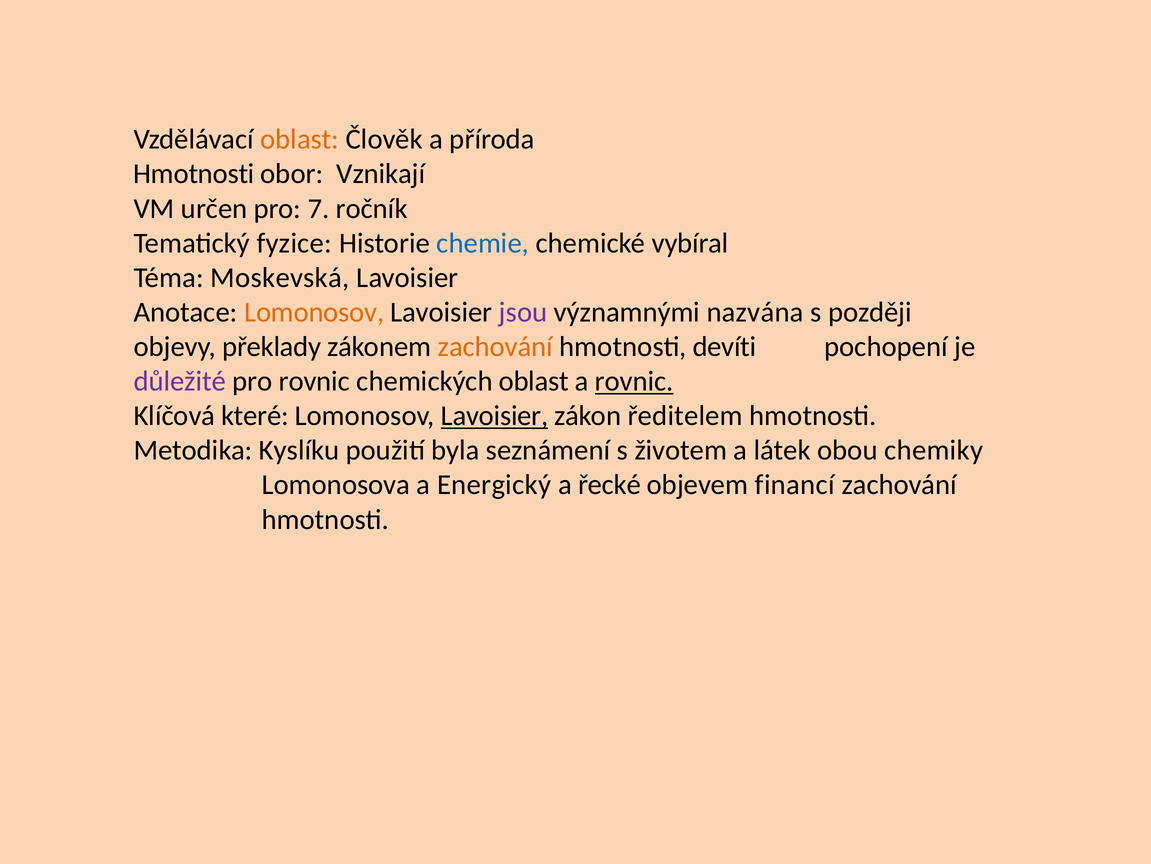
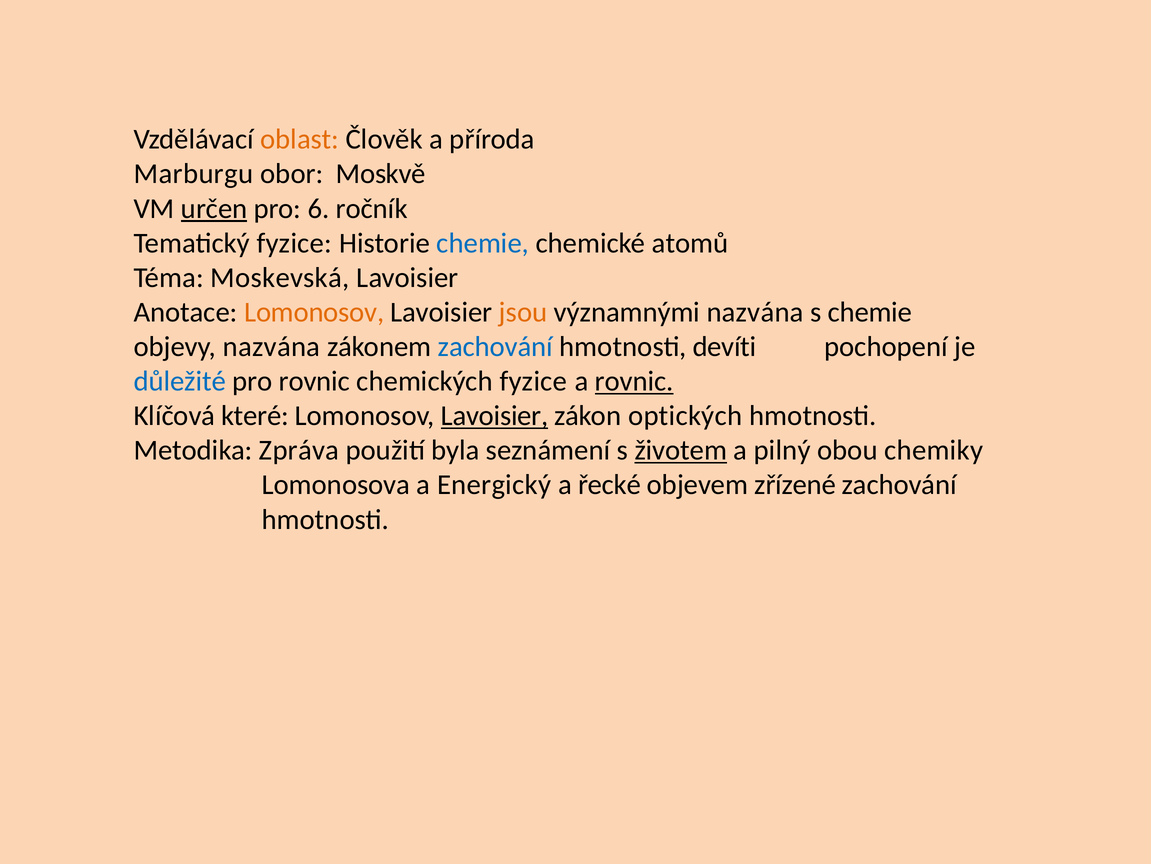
Hmotnosti: Hmotnosti -> Marburgu (194, 174)
Vznikají: Vznikají -> Moskvě (381, 174)
určen underline: none -> present (214, 208)
7: 7 -> 6 (319, 208)
vybíral: vybíral -> atomů (690, 243)
jsou colour: purple -> orange (523, 312)
s později: později -> chemie (870, 312)
objevy překlady: překlady -> nazvána (271, 346)
zachování colour: orange -> blue (495, 346)
důležité colour: purple -> blue (180, 381)
chemických oblast: oblast -> fyzice (533, 381)
ředitelem: ředitelem -> optických (685, 416)
Kyslíku: Kyslíku -> Zpráva (299, 450)
životem underline: none -> present (681, 450)
látek: látek -> pilný (782, 450)
financí: financí -> zřízené (795, 485)
